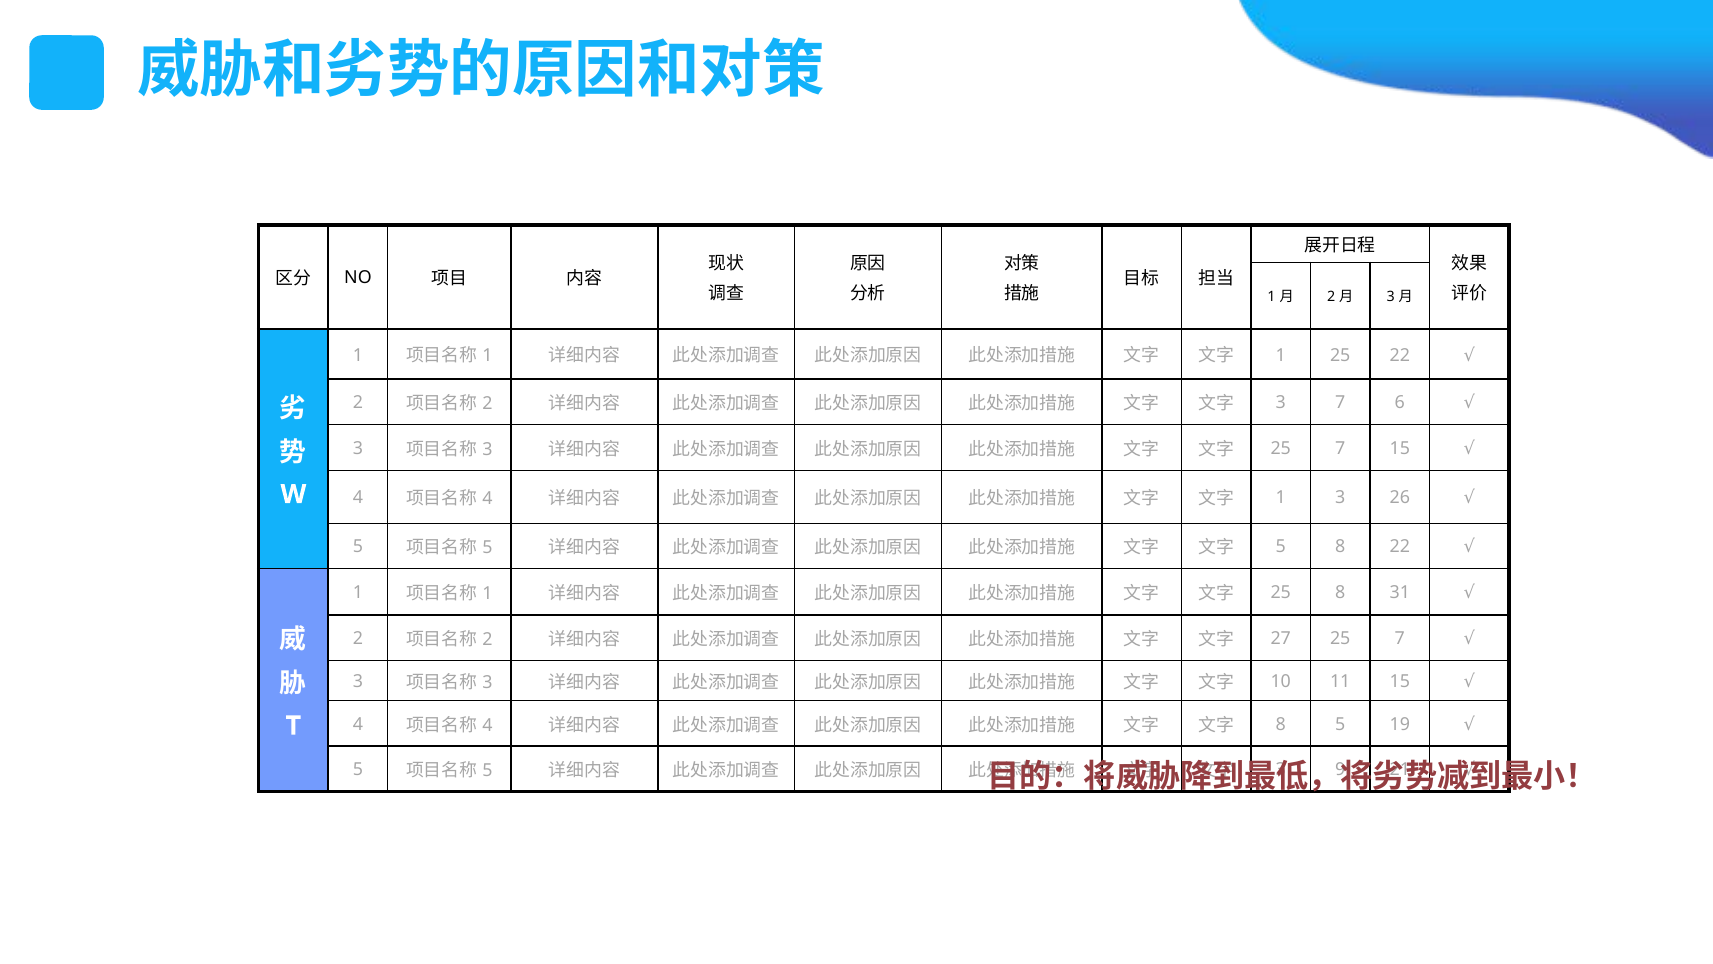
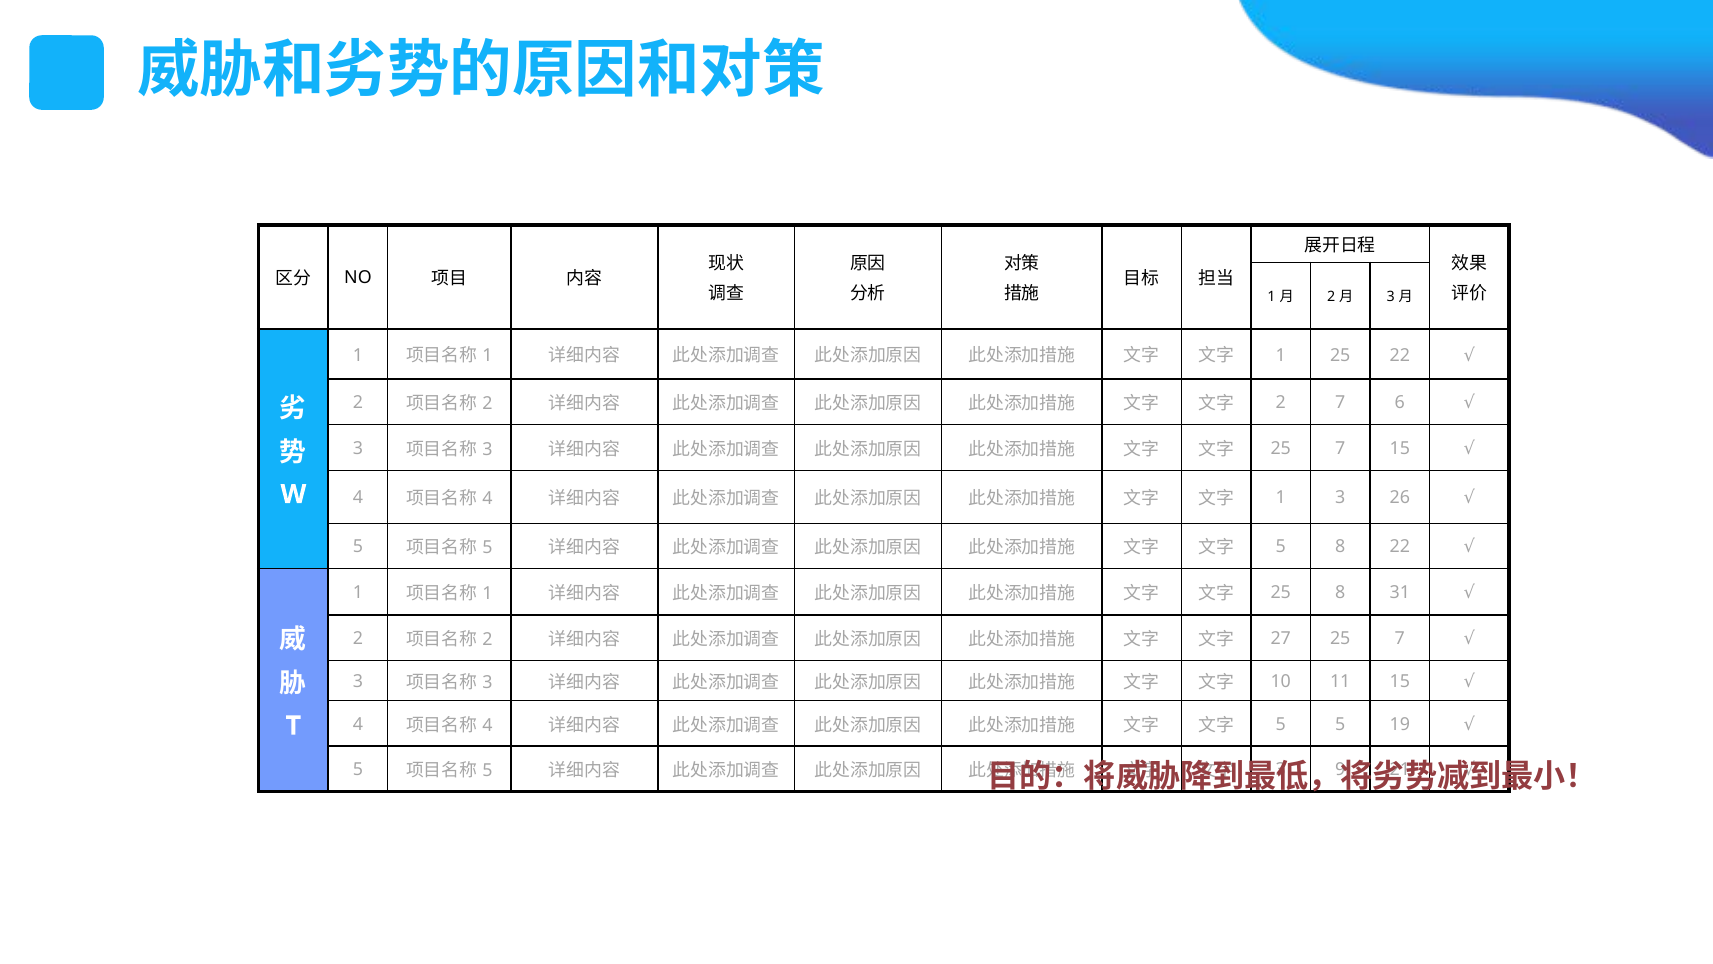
3: 3 -> 2 (1281, 403)
8: 8 -> 5 (1281, 724)
